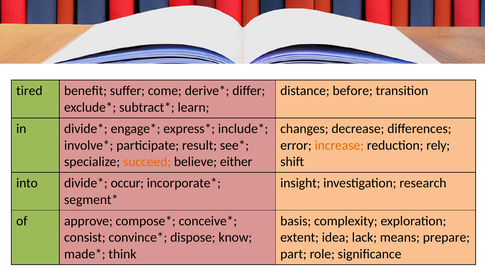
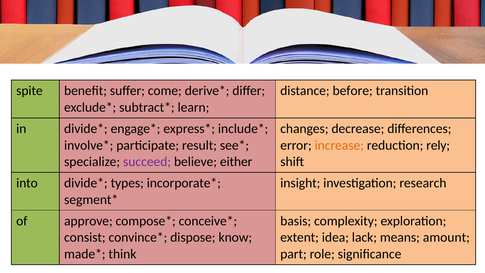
tired: tired -> spite (29, 91)
succeed colour: orange -> purple (147, 162)
occur: occur -> types (127, 183)
prepare: prepare -> amount (446, 237)
